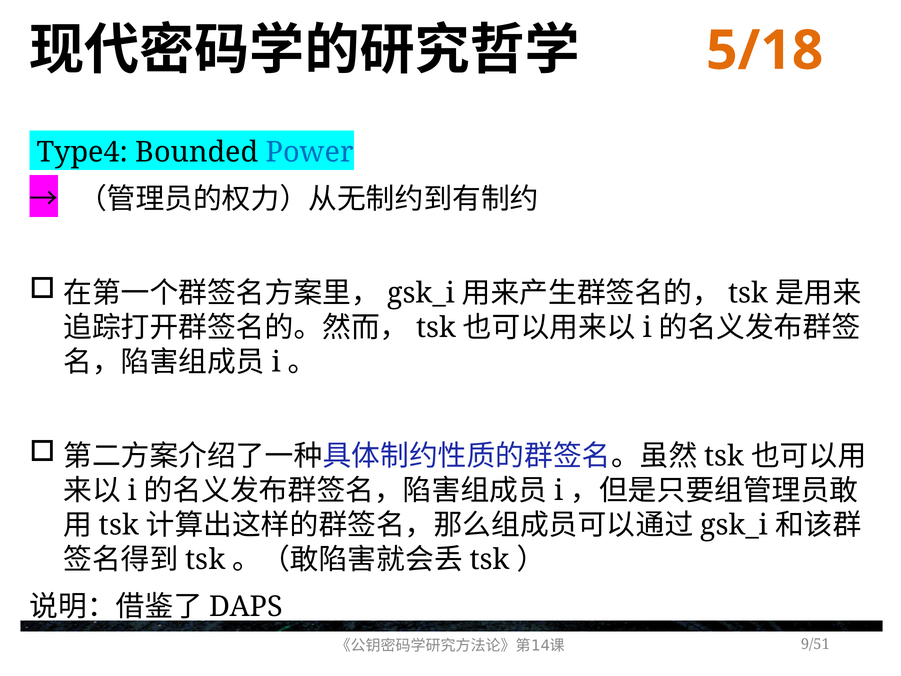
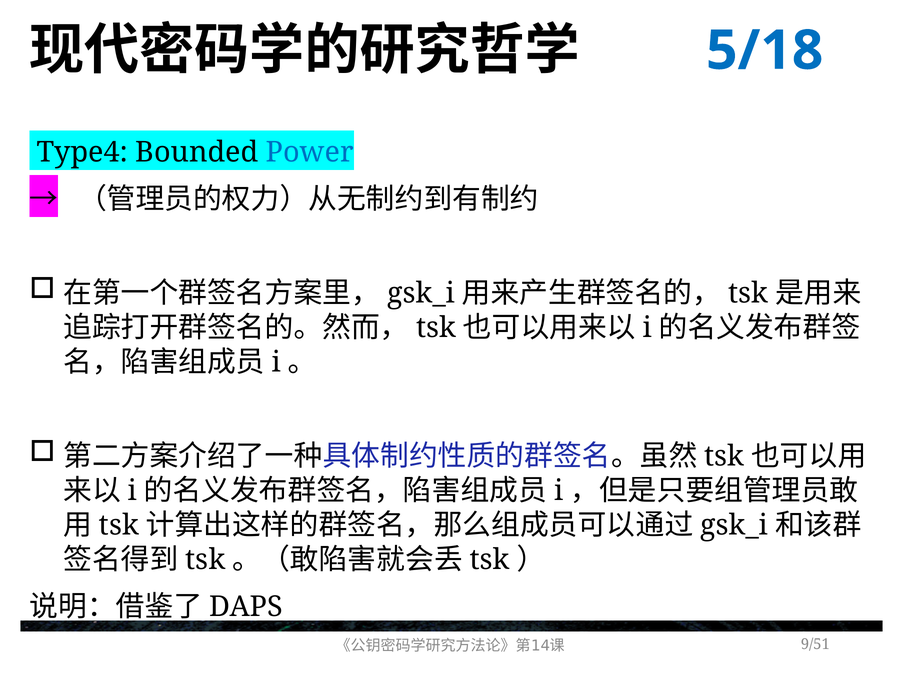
5/18 colour: orange -> blue (765, 51)
